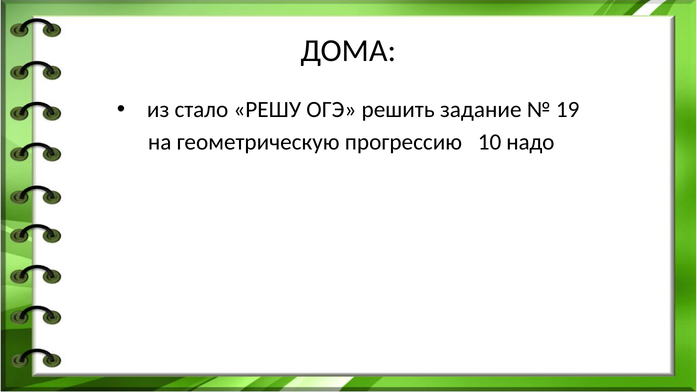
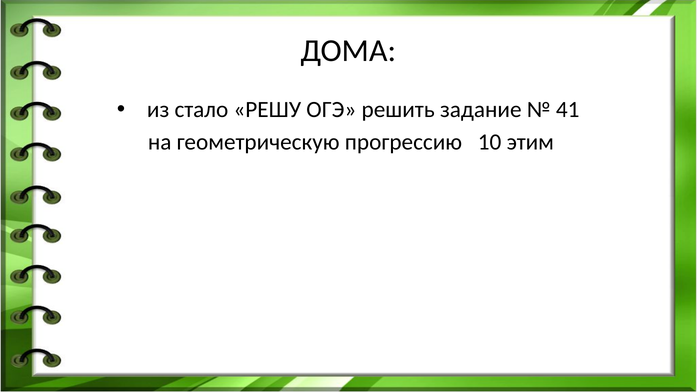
19: 19 -> 41 (568, 110)
надо: надо -> этим (530, 142)
